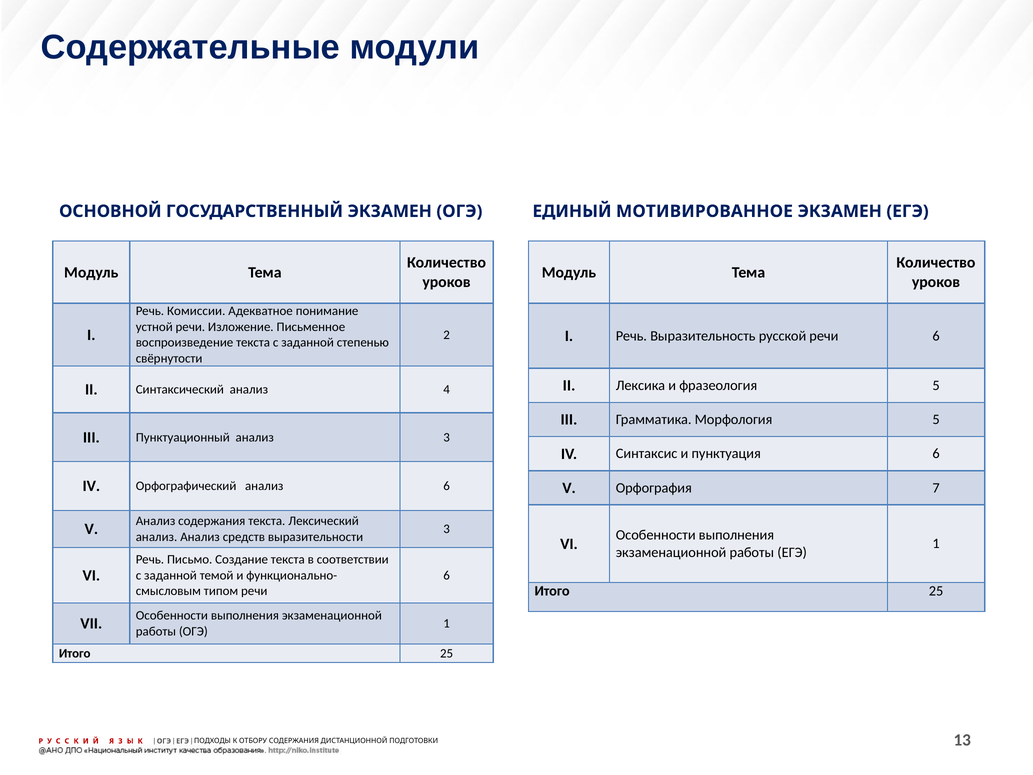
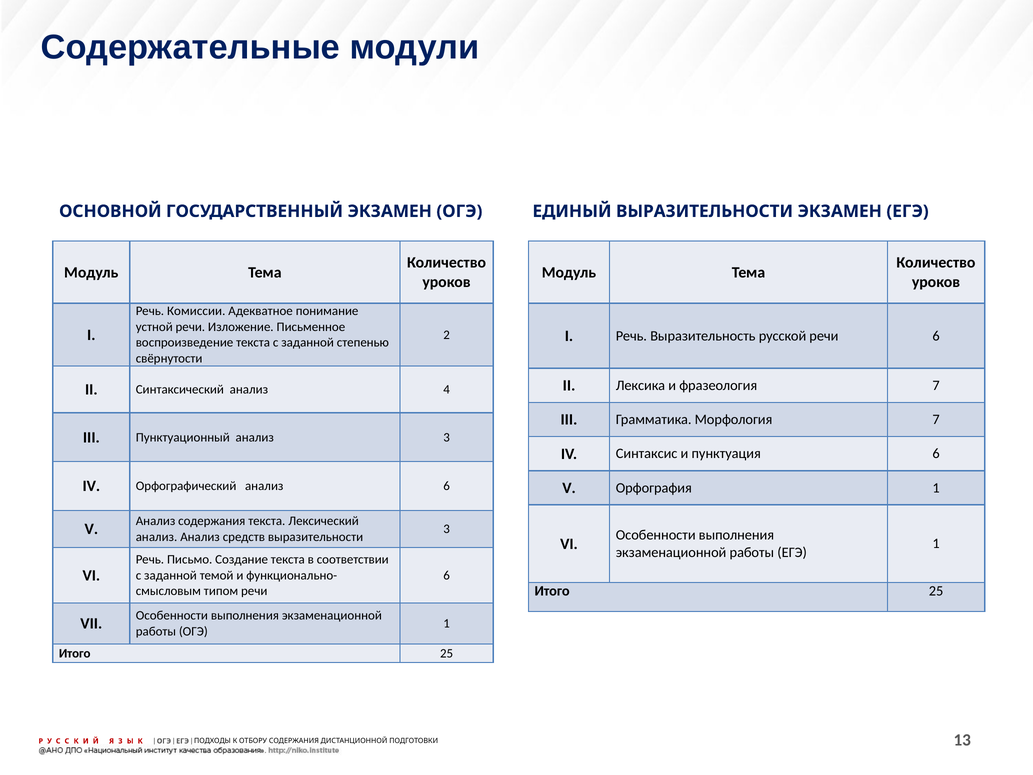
ЕДИНЫЙ МОТИВИРОВАННОЕ: МОТИВИРОВАННОЕ -> ВЫРАЗИТЕЛЬНОСТИ (705, 211)
фразеология 5: 5 -> 7 (936, 385)
Морфология 5: 5 -> 7 (936, 419)
Орфография 7: 7 -> 1 (936, 488)
